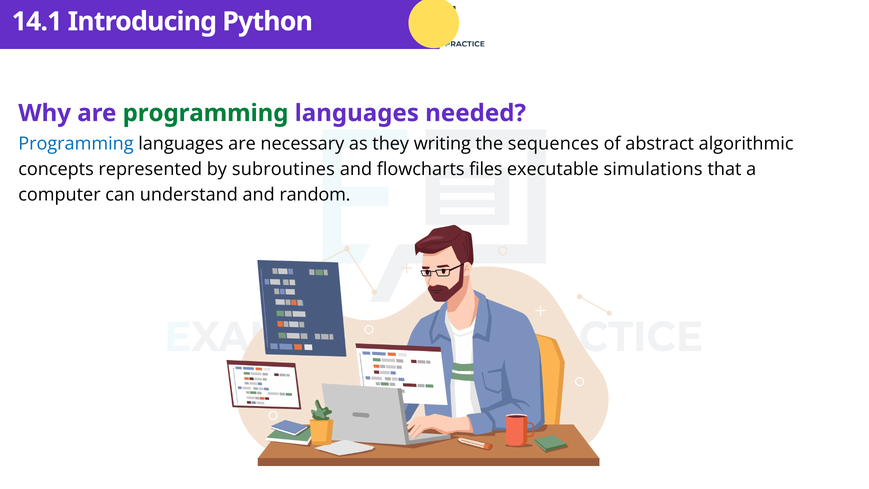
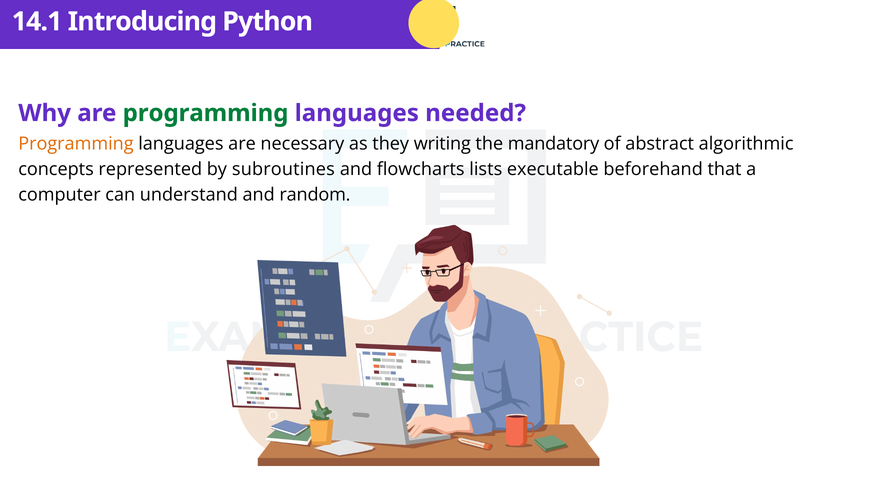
Programming colour: blue -> orange (76, 144)
sequences: sequences -> mandatory (554, 144)
files: files -> lists (486, 169)
simulations: simulations -> beforehand (653, 169)
